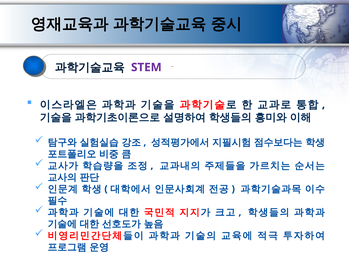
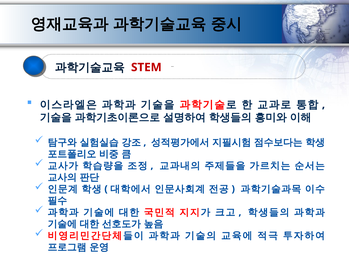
STEM colour: purple -> red (146, 67)
